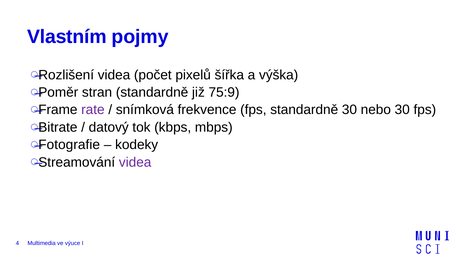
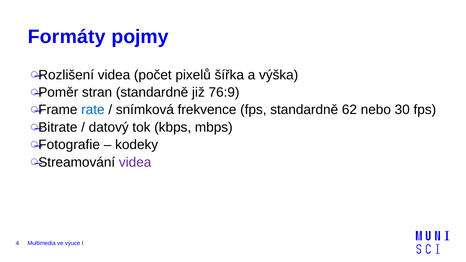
Vlastním: Vlastním -> Formáty (67, 37)
75:9: 75:9 -> 76:9 (224, 92)
rate colour: purple -> blue (93, 110)
standardně 30: 30 -> 62 (349, 110)
